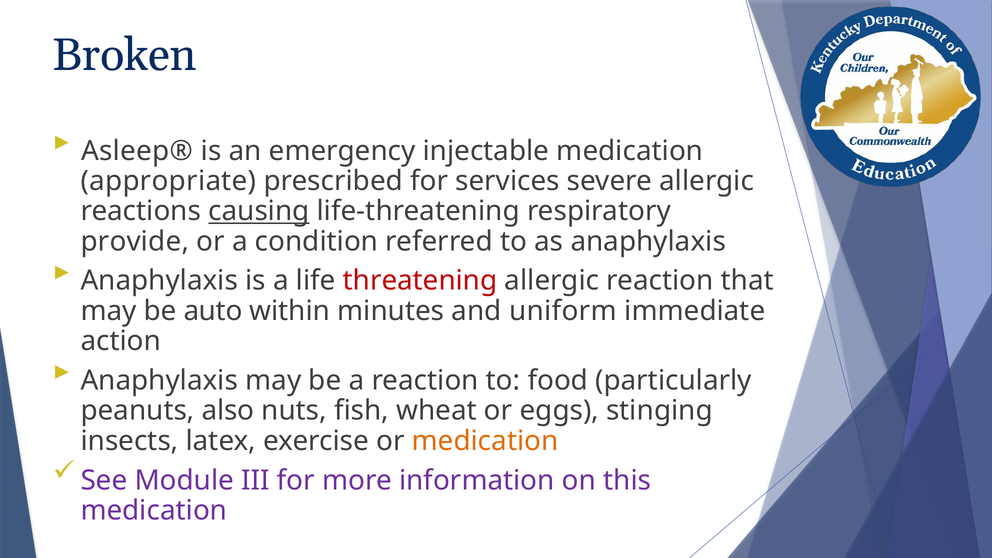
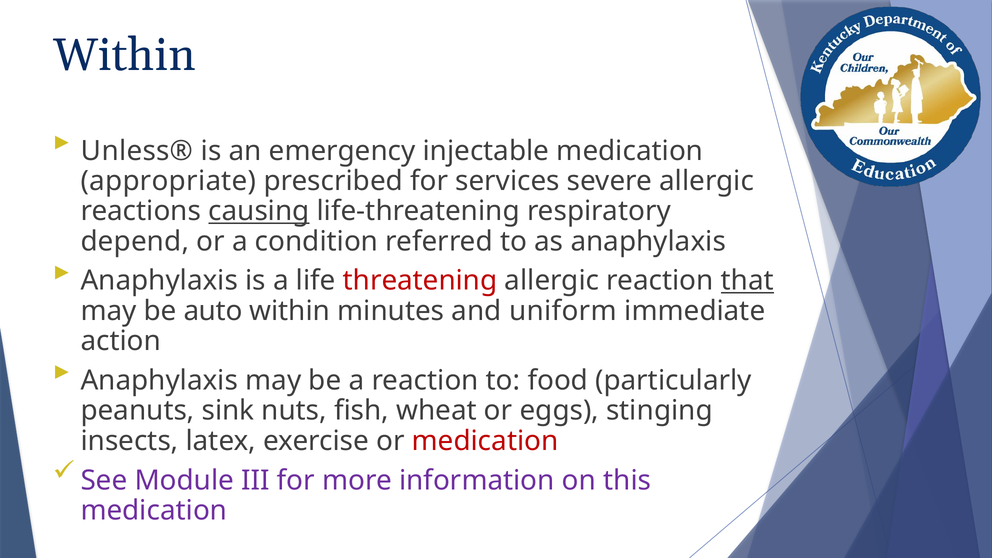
Broken: Broken -> Within (124, 55)
Asleep®: Asleep® -> Unless® (137, 151)
provide: provide -> depend (135, 241)
that underline: none -> present (747, 281)
also: also -> sink (228, 411)
medication colour: orange -> red (485, 441)
